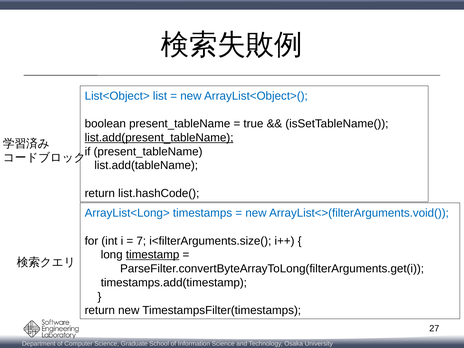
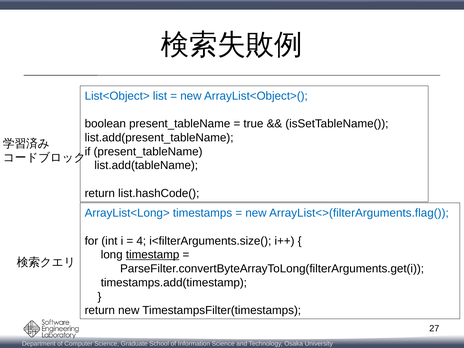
list.add(present_tableName underline: present -> none (159, 138)
ArrayList<>(filterArguments.void(: ArrayList<>(filterArguments.void( -> ArrayList<>(filterArguments.flag( (359, 213)
7: 7 -> 4 (141, 241)
